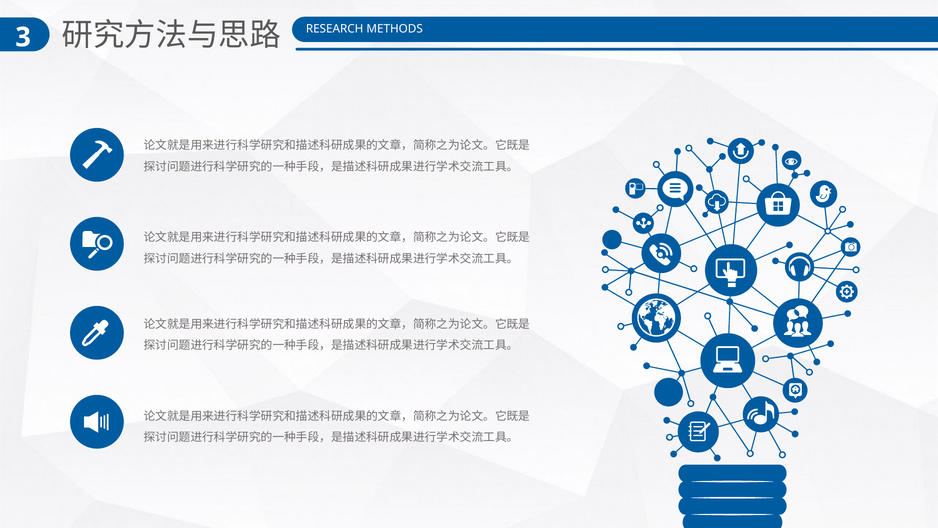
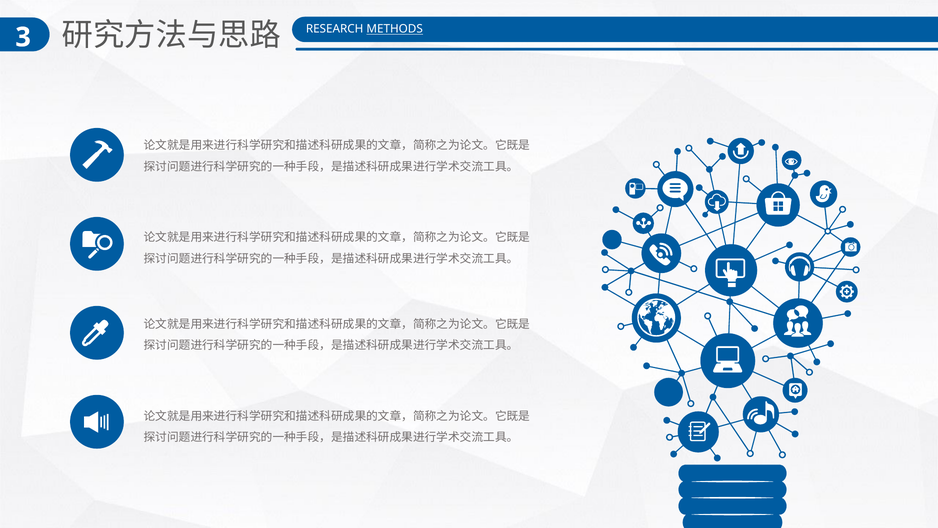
METHODS underline: none -> present (395, 29)
